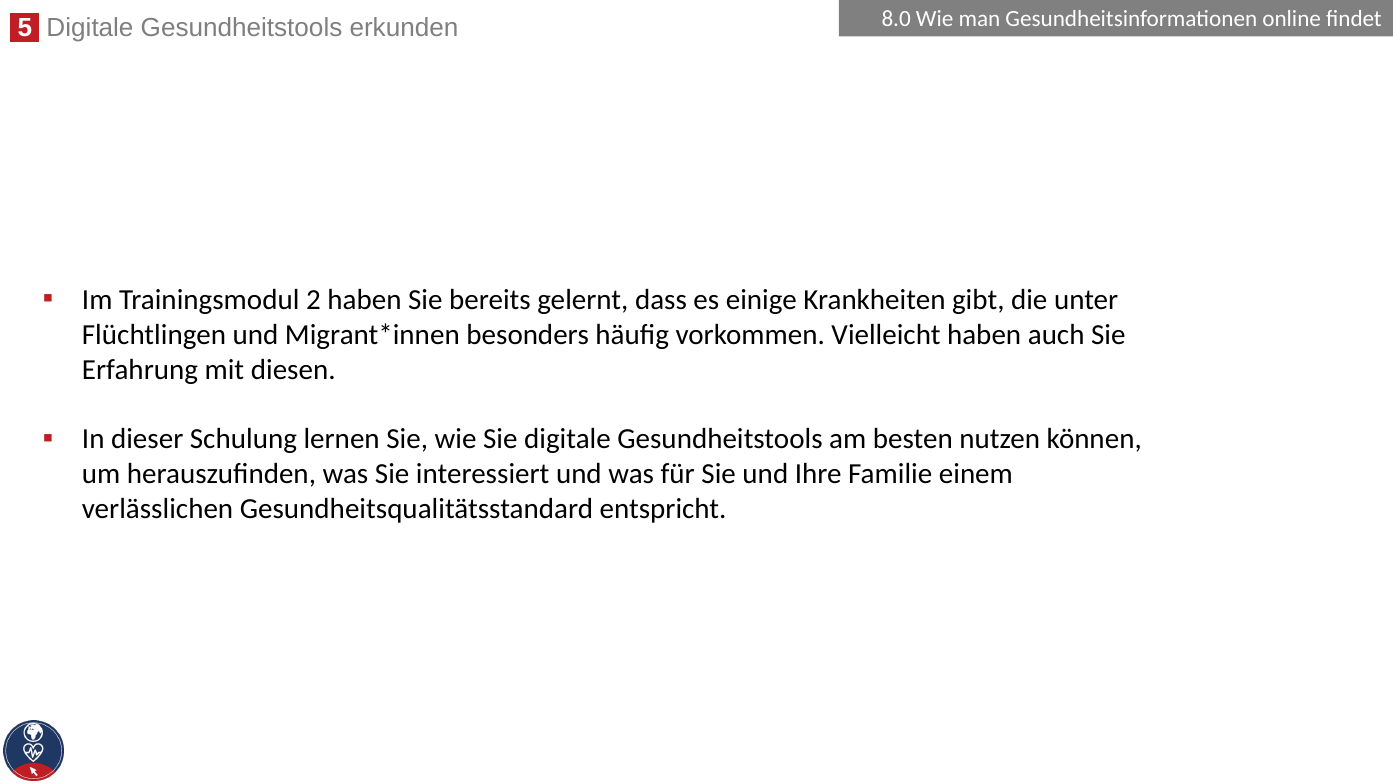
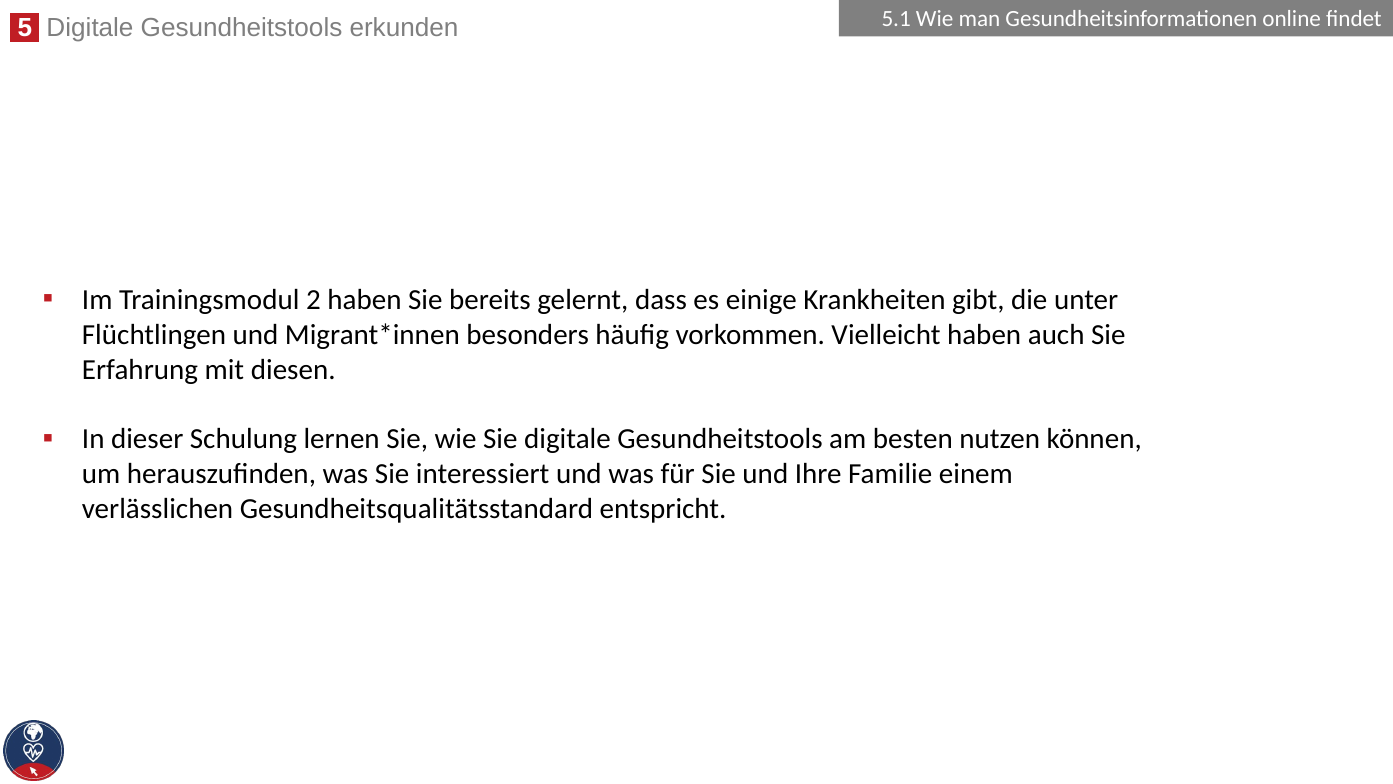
8.0: 8.0 -> 5.1 (896, 19)
